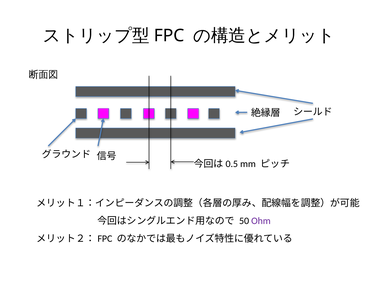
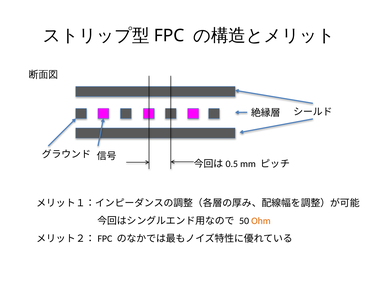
Ohm colour: purple -> orange (261, 221)
